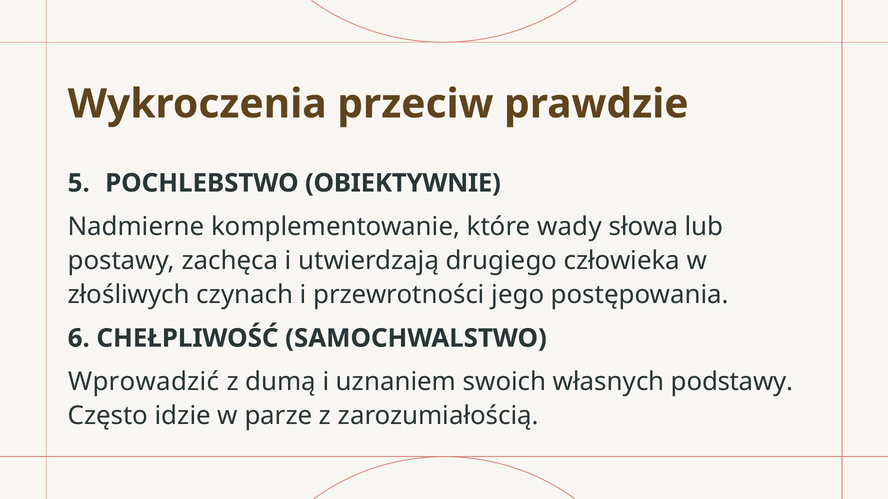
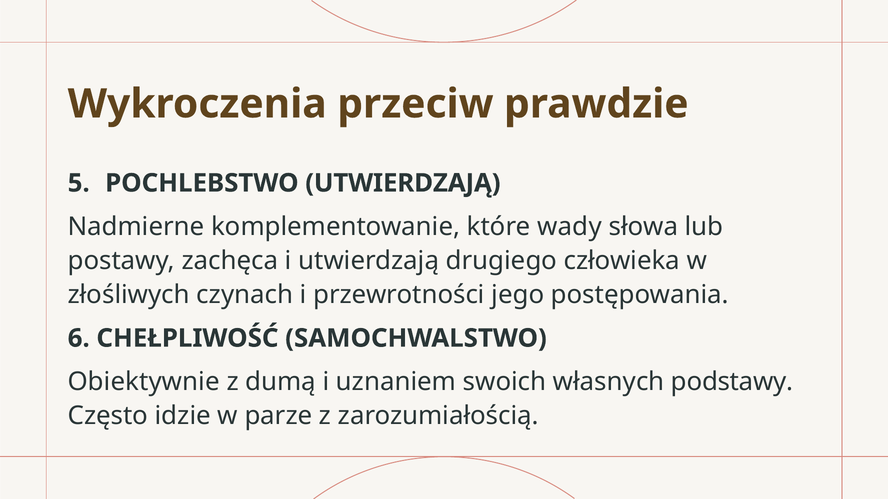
POCHLEBSTWO OBIEKTYWNIE: OBIEKTYWNIE -> UTWIERDZAJĄ (403, 183)
Wprowadzić: Wprowadzić -> Obiektywnie (144, 382)
